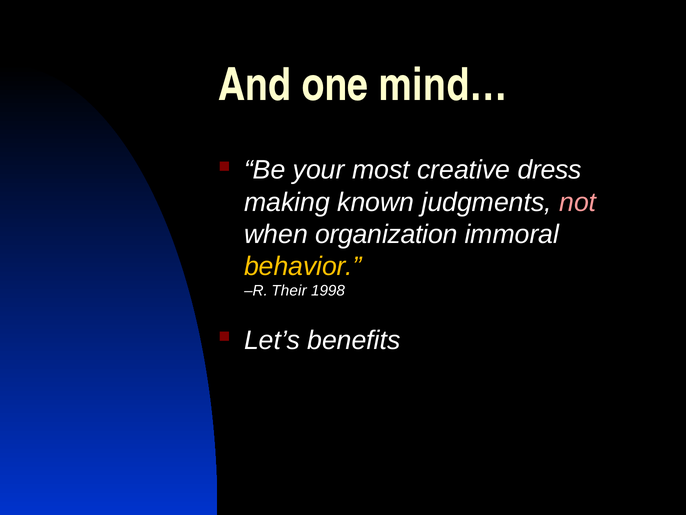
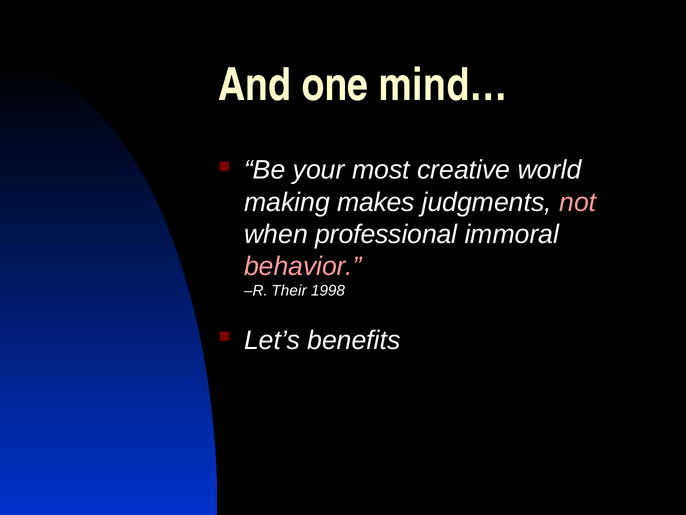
dress: dress -> world (549, 170)
known: known -> makes (376, 202)
organization: organization -> professional (386, 234)
behavior colour: yellow -> pink (303, 266)
